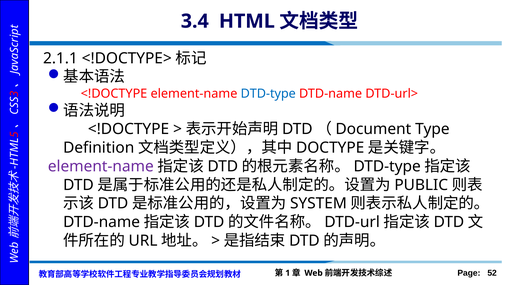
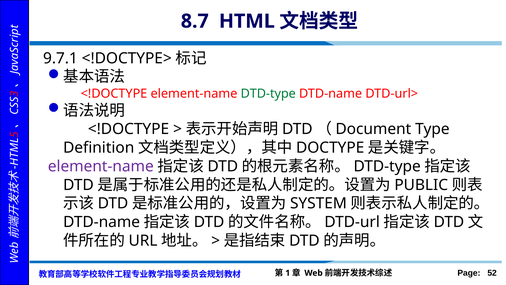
3.4: 3.4 -> 8.7 (195, 21)
2.1.1: 2.1.1 -> 9.7.1 (60, 58)
DTD-type colour: blue -> green (268, 93)
